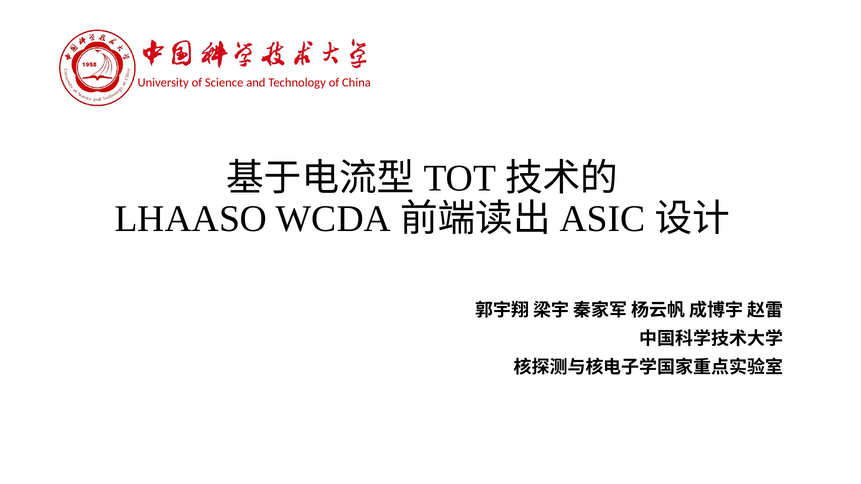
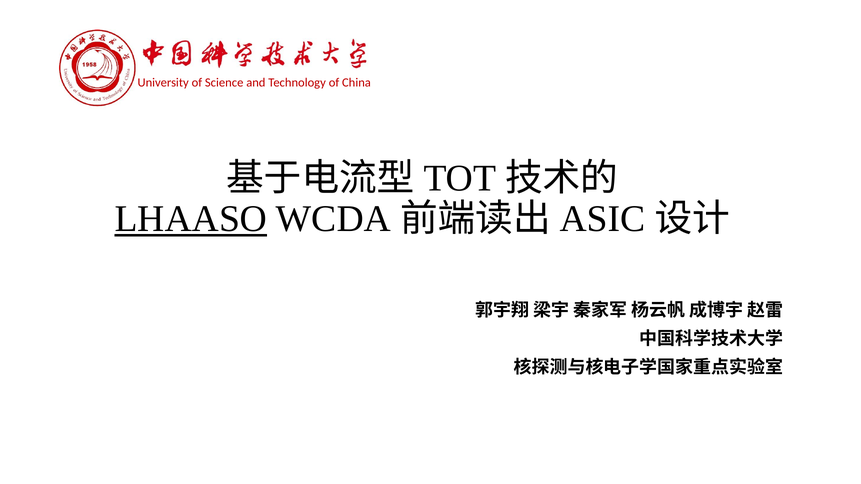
LHAASO underline: none -> present (191, 219)
